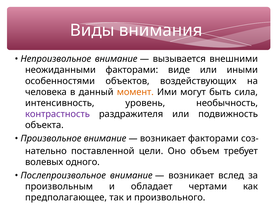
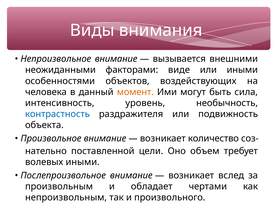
контрастность colour: purple -> blue (57, 115)
возникает факторами: факторами -> количество (213, 139)
волевых одного: одного -> иными (83, 163)
предполагающее: предполагающее -> непроизвольным (66, 198)
